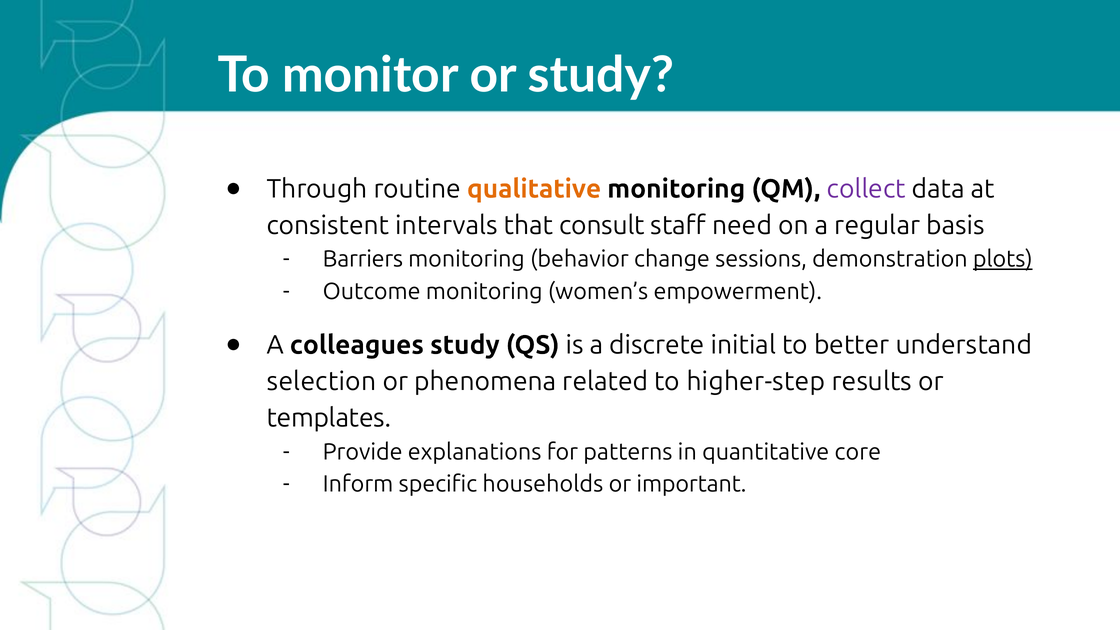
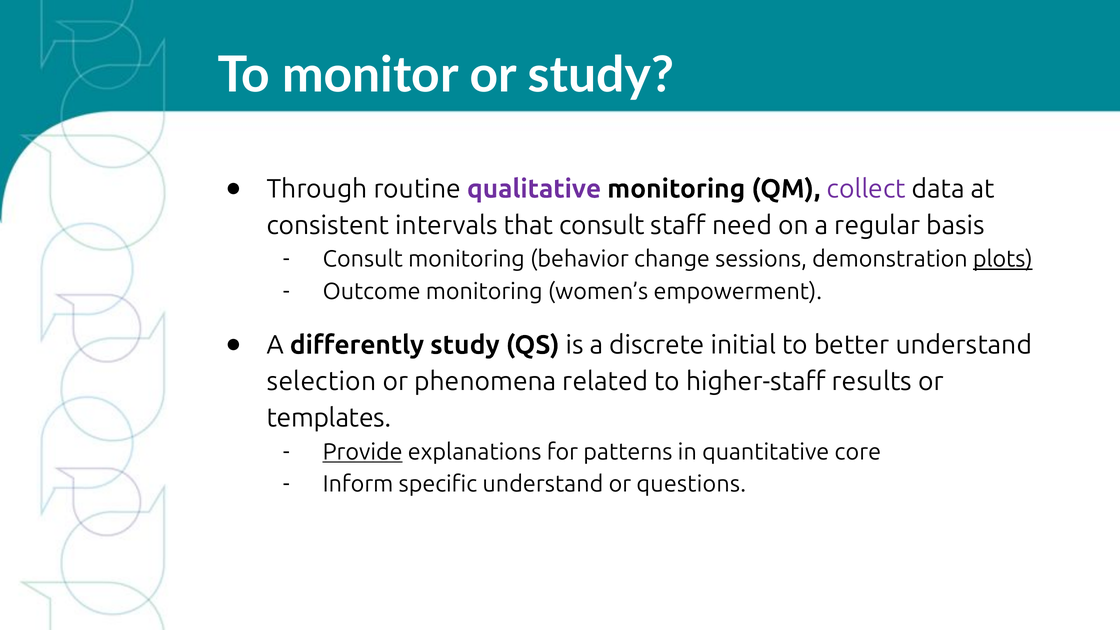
qualitative colour: orange -> purple (534, 189)
Barriers: Barriers -> Consult (363, 259)
colleagues: colleagues -> differently (357, 345)
higher-step: higher-step -> higher-staff (756, 382)
Provide underline: none -> present (363, 452)
specific households: households -> understand (543, 484)
important: important -> questions (691, 484)
